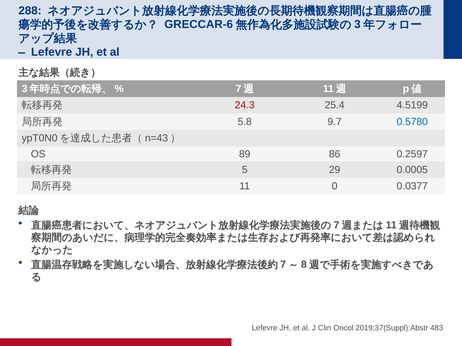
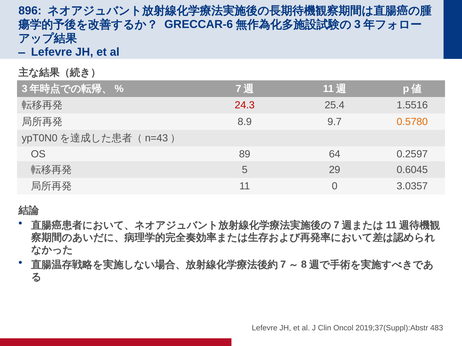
288: 288 -> 896 (30, 11)
4.5199: 4.5199 -> 1.5516 (412, 105)
5.8: 5.8 -> 8.9 (245, 122)
0.5780 colour: blue -> orange (412, 122)
86: 86 -> 64 (335, 154)
0.0005: 0.0005 -> 0.6045 (412, 170)
0.0377: 0.0377 -> 3.0357 (412, 187)
